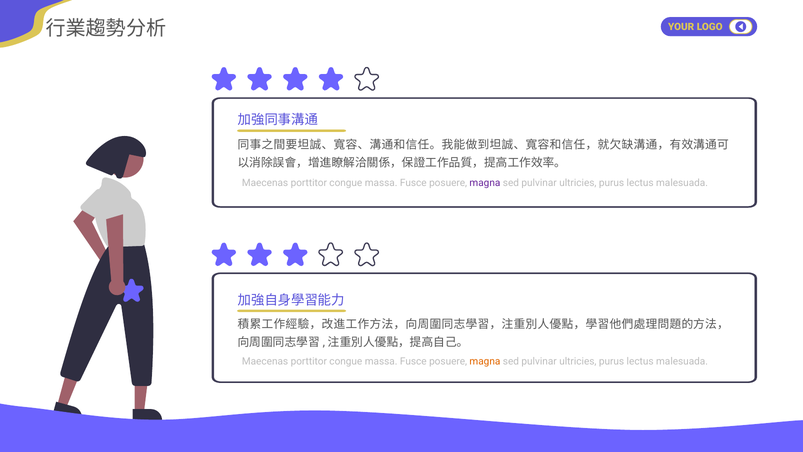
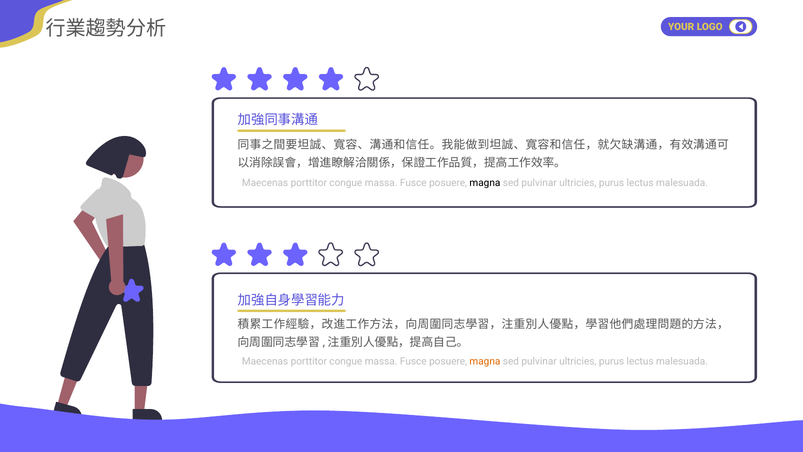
magna colour: purple -> black (485, 183)
